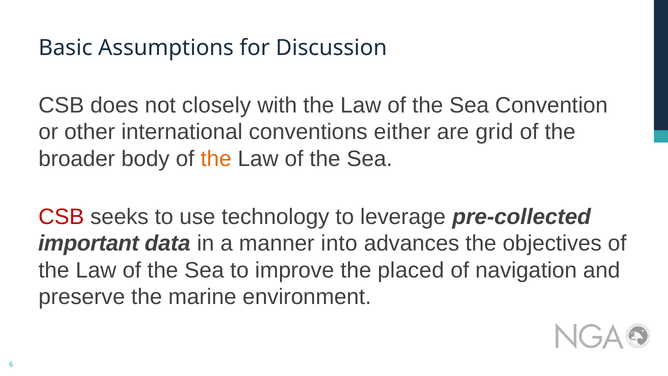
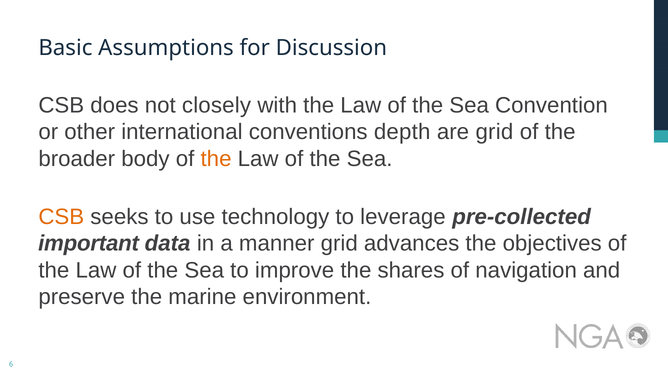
either: either -> depth (402, 132)
CSB colour: red -> orange (61, 217)
manner into: into -> grid (339, 243)
placed: placed -> shares (411, 270)
